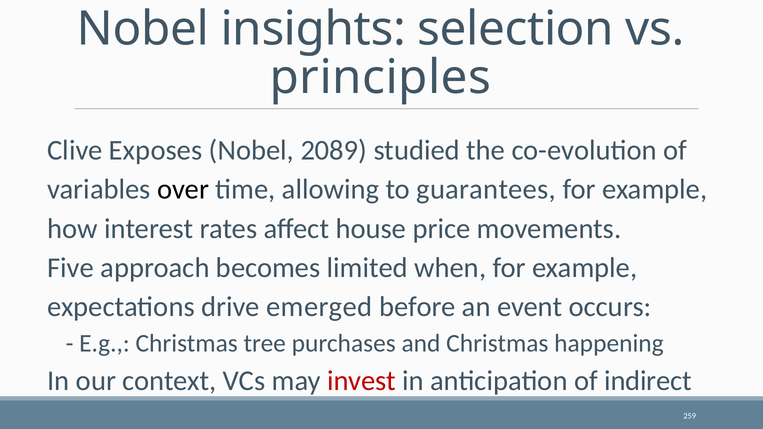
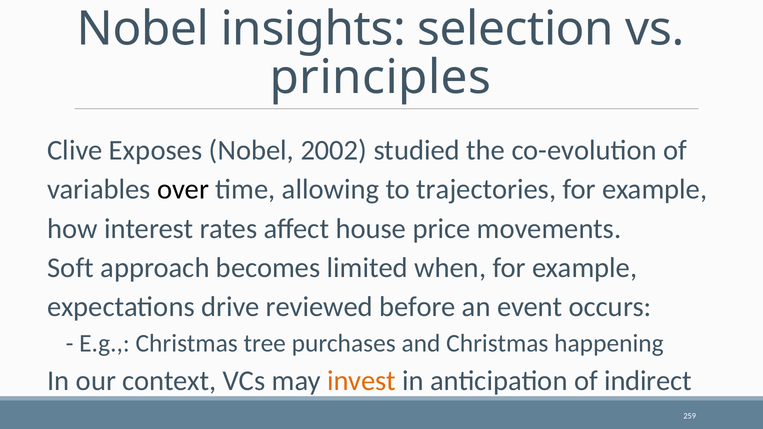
2089: 2089 -> 2002 (334, 150)
guarantees: guarantees -> trajectories (486, 190)
Five: Five -> Soft (71, 268)
emerged: emerged -> reviewed (319, 307)
invest colour: red -> orange (361, 381)
